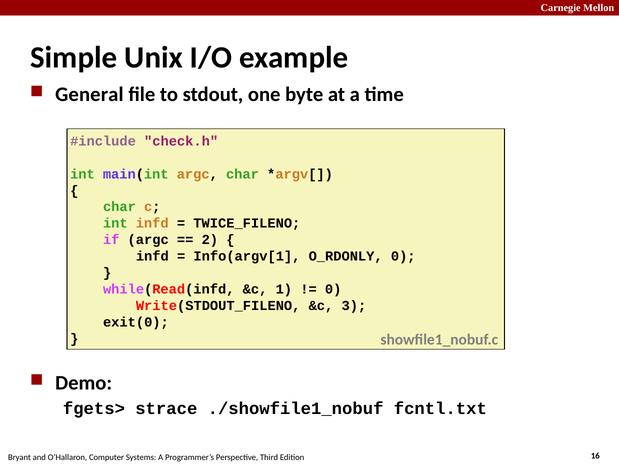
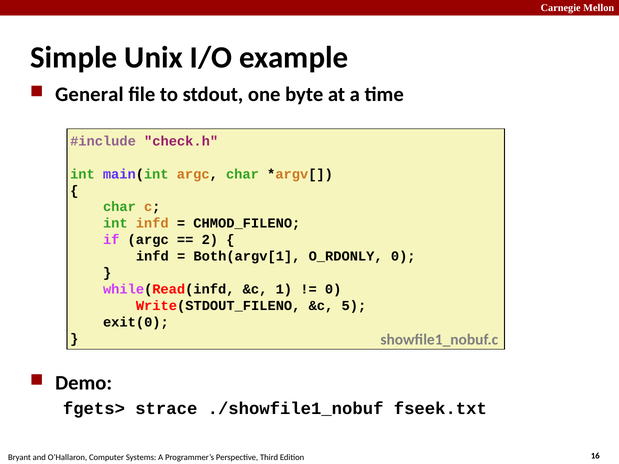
TWICE_FILENO: TWICE_FILENO -> CHMOD_FILENO (247, 224)
Info(argv[1: Info(argv[1 -> Both(argv[1 (247, 257)
3: 3 -> 5 (354, 306)
fcntl.txt: fcntl.txt -> fseek.txt (440, 409)
